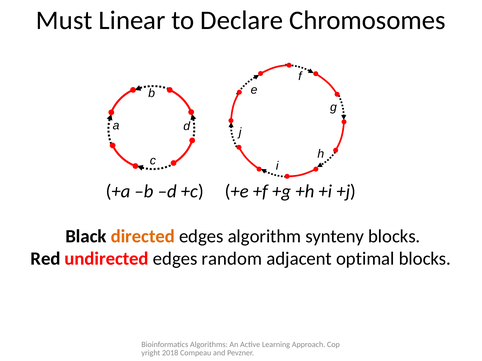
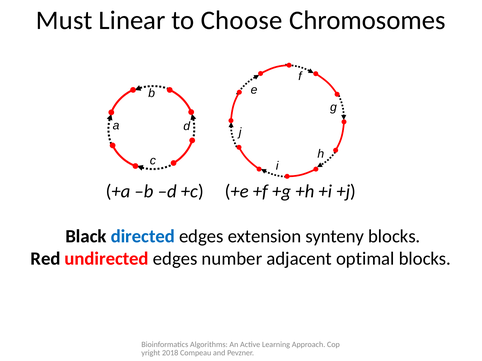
Declare: Declare -> Choose (242, 20)
directed colour: orange -> blue (143, 237)
algorithm: algorithm -> extension (264, 237)
random: random -> number (232, 259)
